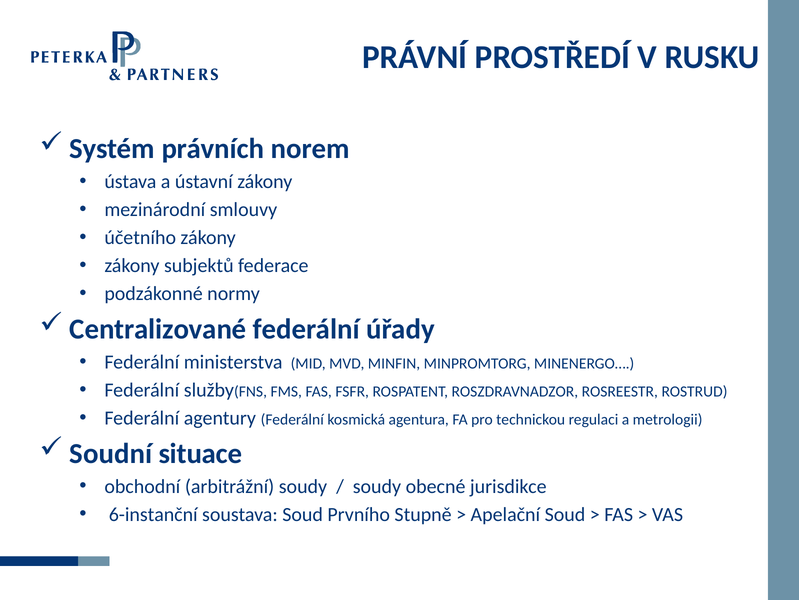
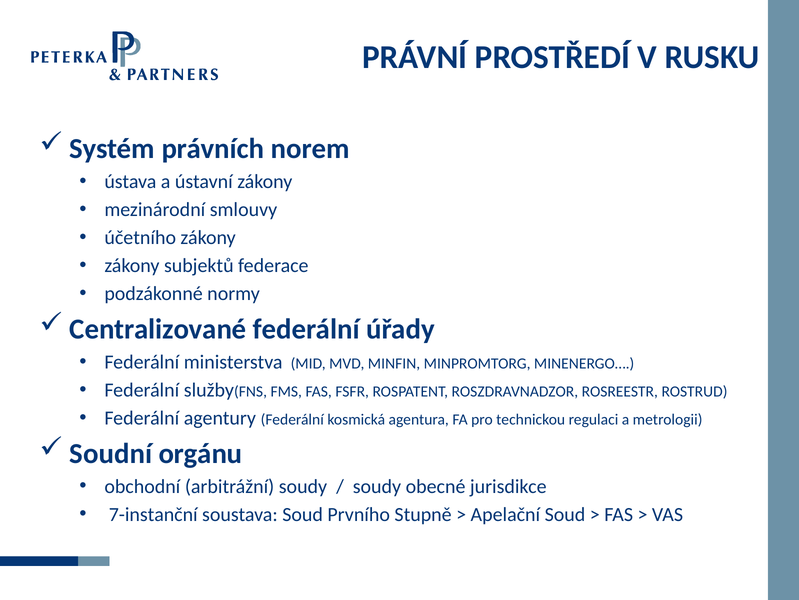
situace: situace -> orgánu (200, 453)
6-instanční: 6-instanční -> 7-instanční (153, 514)
